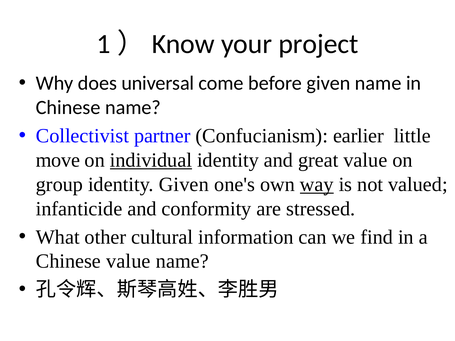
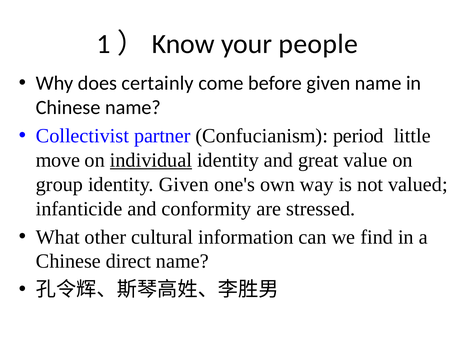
project: project -> people (318, 44)
universal: universal -> certainly (158, 83)
earlier: earlier -> period (358, 136)
way underline: present -> none (317, 185)
Chinese value: value -> direct (129, 262)
